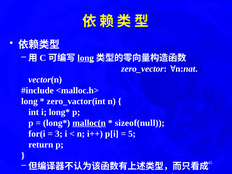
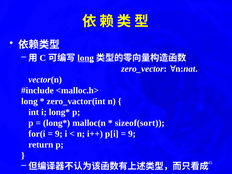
malloc(n underline: present -> none (89, 123)
sizeof(null: sizeof(null -> sizeof(sort (140, 123)
3: 3 -> 9 (59, 134)
5: 5 -> 9 (132, 134)
